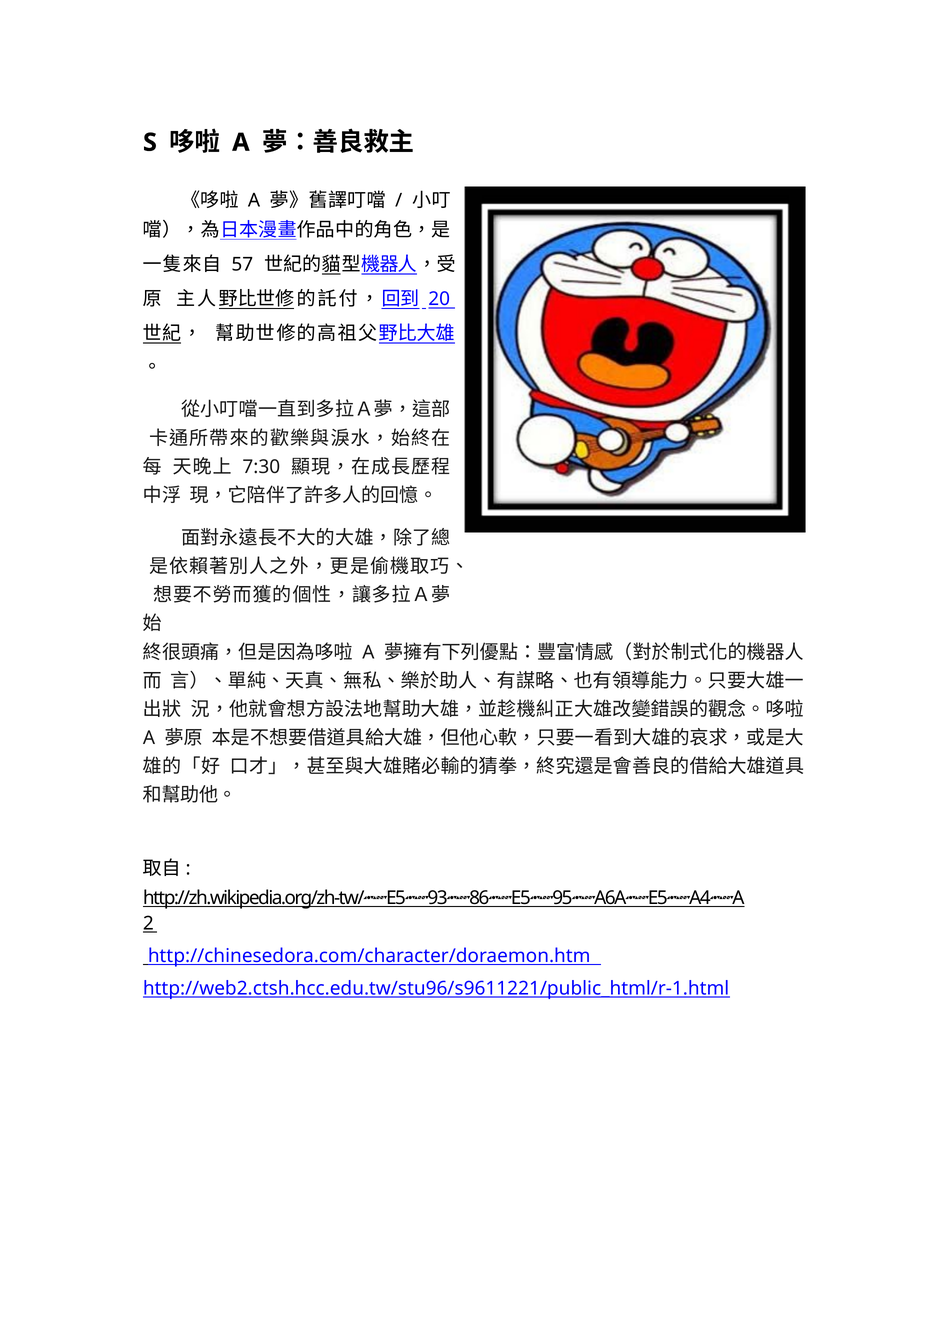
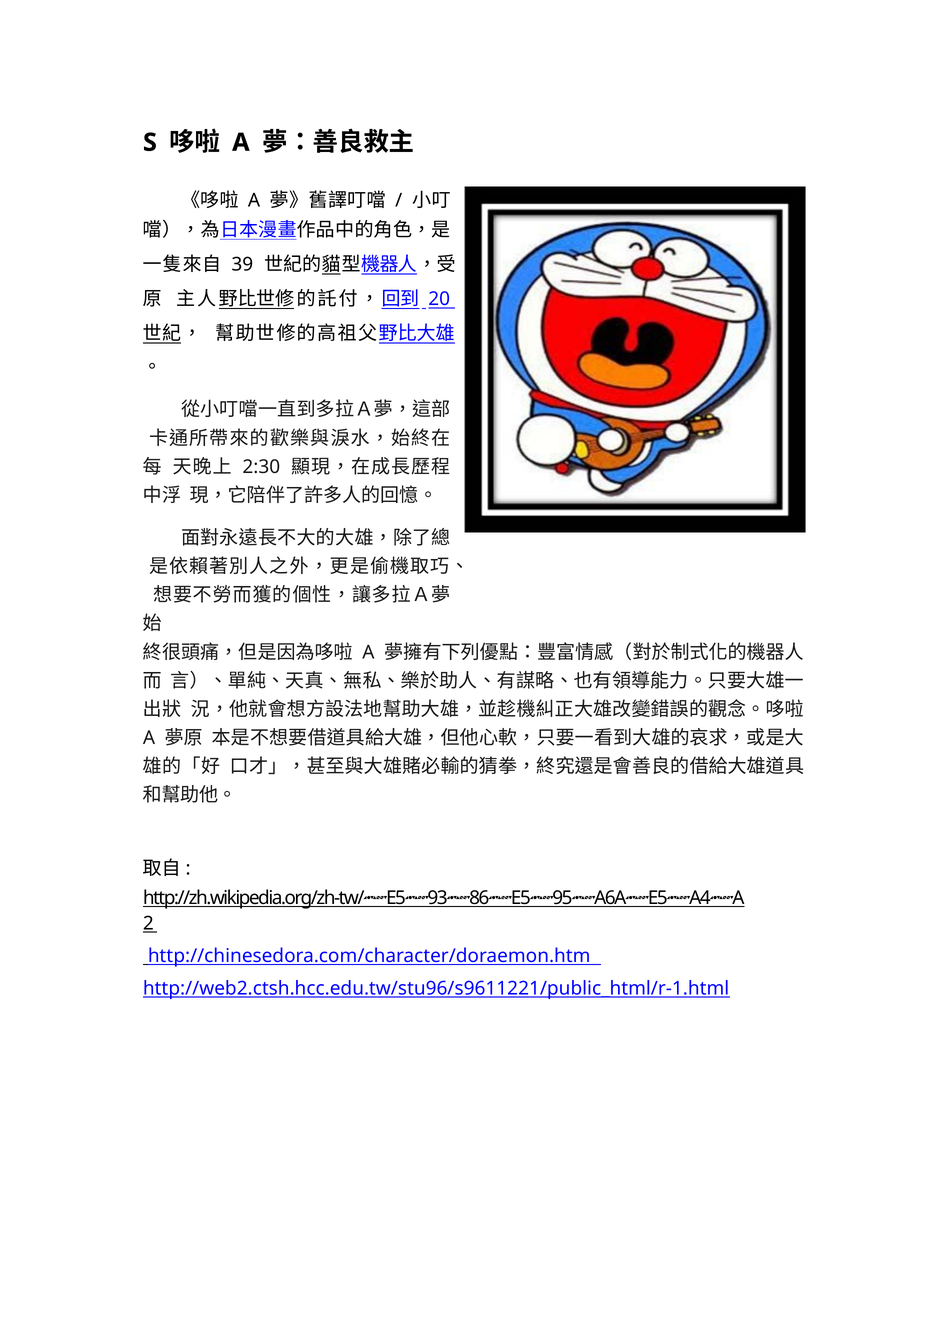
57: 57 -> 39 (242, 265)
7:30: 7:30 -> 2:30 (261, 467)
